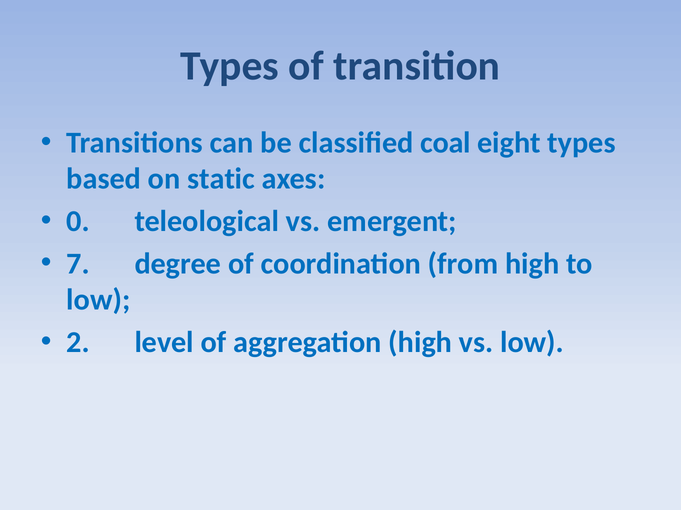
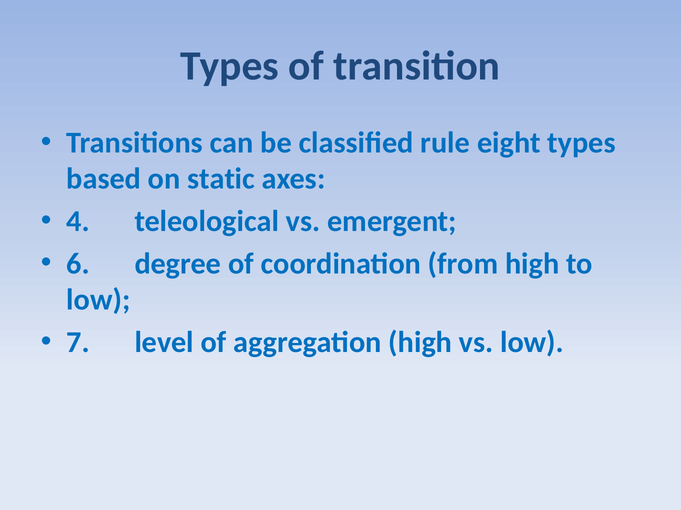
coal: coal -> rule (445, 143)
0: 0 -> 4 (78, 222)
7: 7 -> 6 (78, 264)
2: 2 -> 7 (78, 343)
